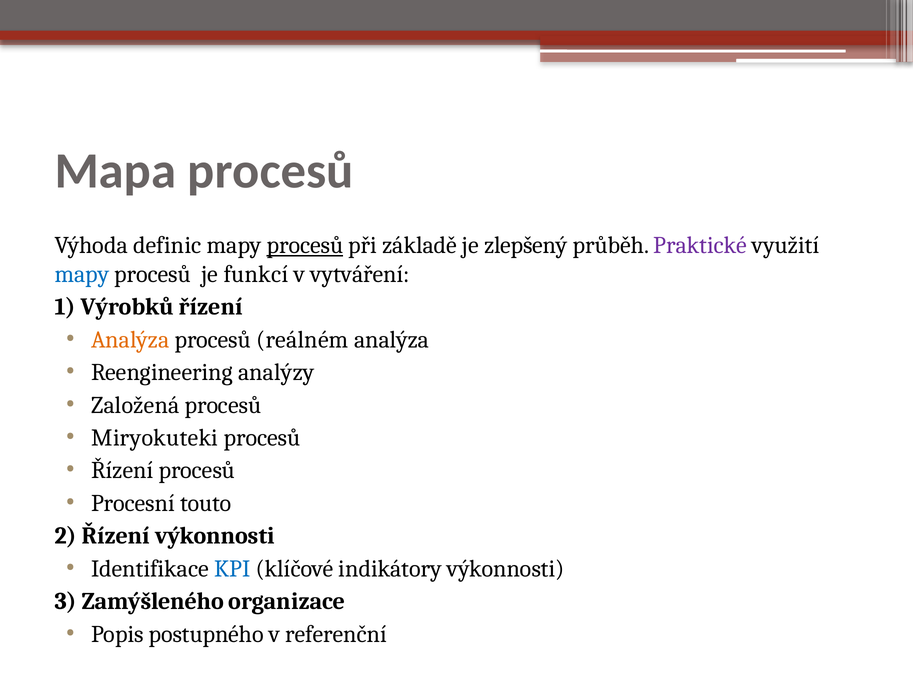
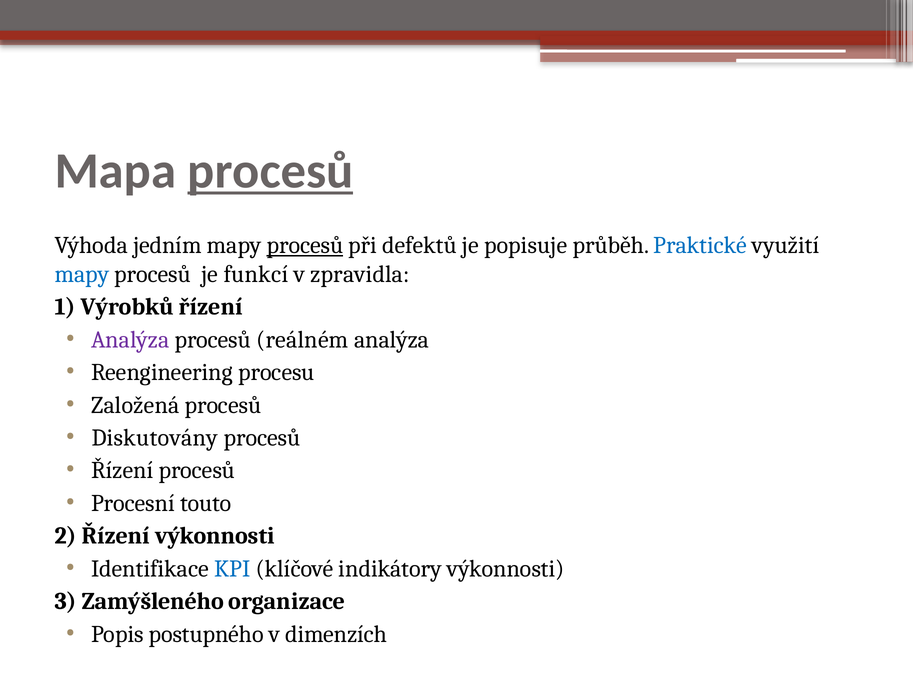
procesů underline: none -> present (270, 171)
definic: definic -> jedním (167, 245)
základě: základě -> defektů (420, 245)
zlepšený: zlepšený -> popisuje (526, 245)
Praktické colour: purple -> blue (700, 245)
vytváření: vytváření -> zpravidla (360, 274)
Analýza colour: orange -> purple (130, 340)
analýzy: analýzy -> procesu (276, 372)
Miryokuteki: Miryokuteki -> Diskutovány (155, 438)
referenční: referenční -> dimenzích (336, 634)
